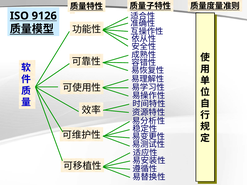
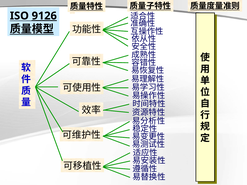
9126 underline: none -> present (44, 16)
